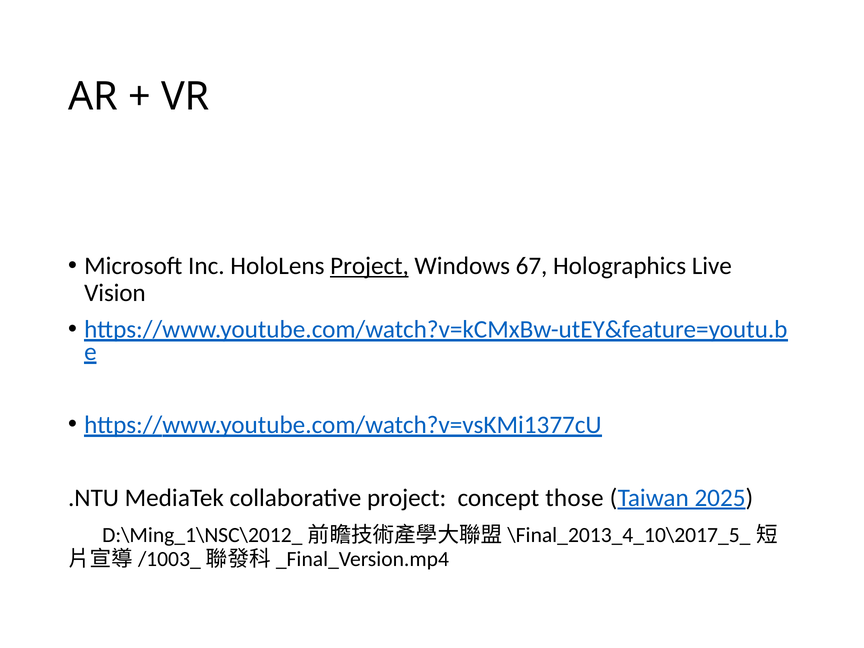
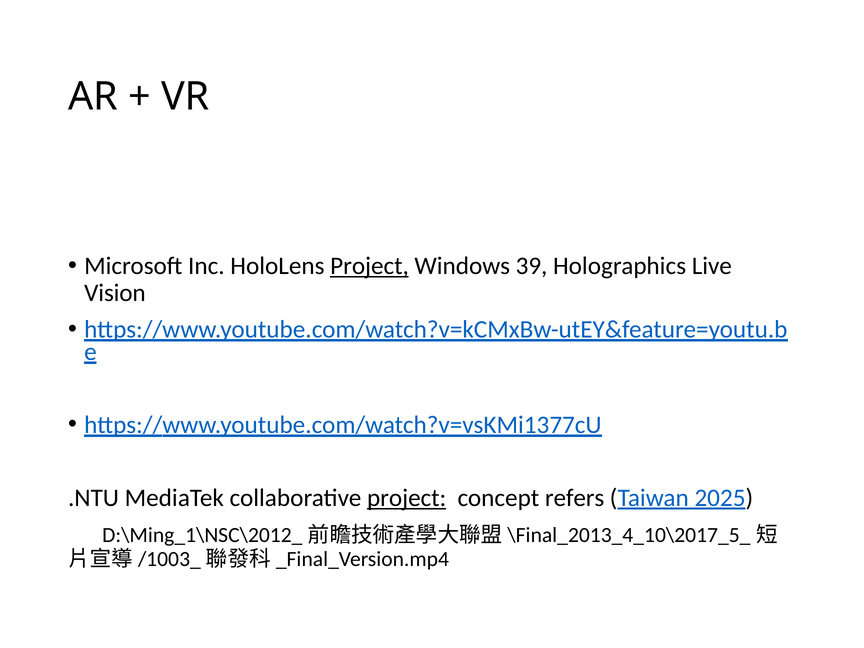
67: 67 -> 39 (532, 266)
project underline: none -> present (407, 498)
those: those -> refers (575, 498)
